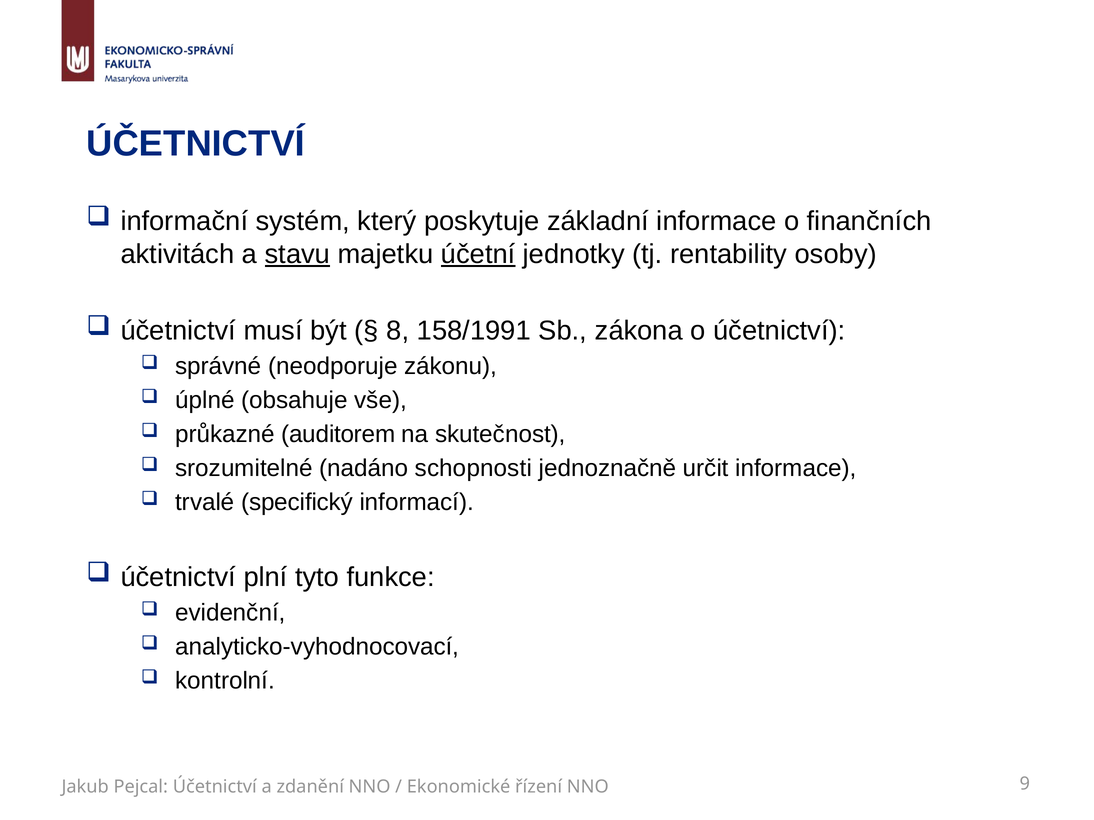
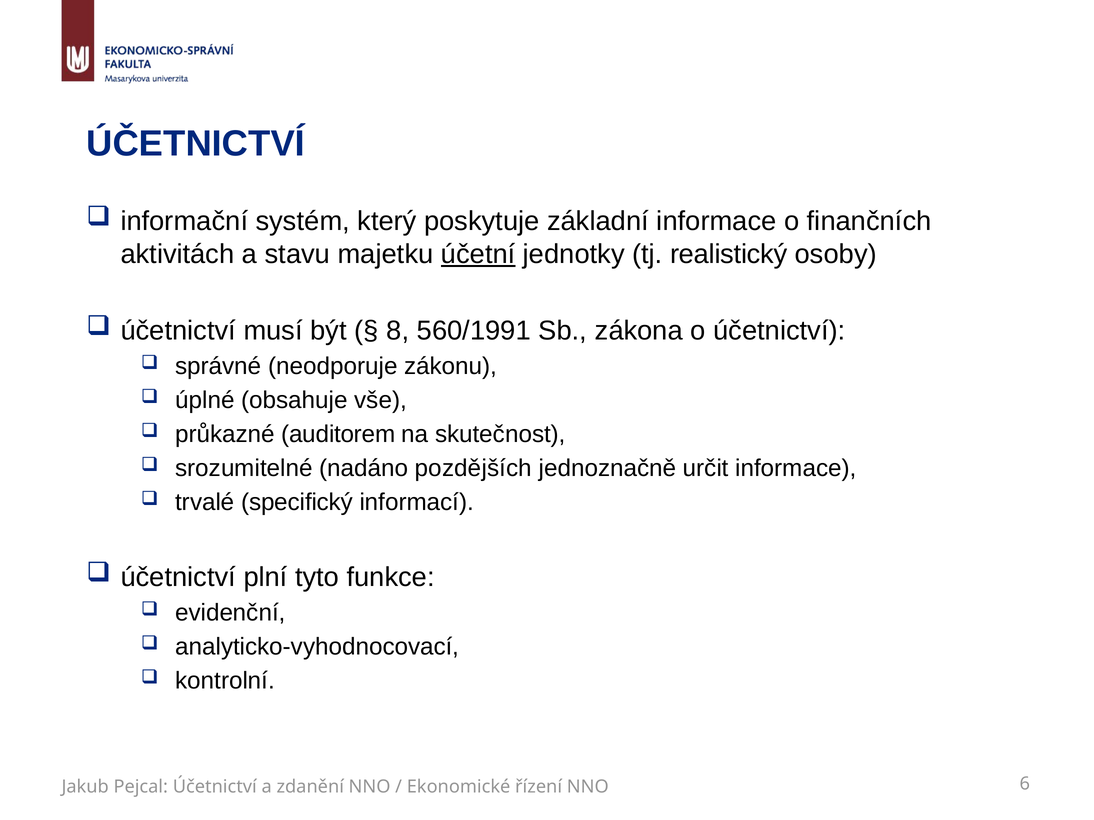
stavu underline: present -> none (297, 254)
rentability: rentability -> realistický (729, 254)
158/1991: 158/1991 -> 560/1991 (474, 331)
schopnosti: schopnosti -> pozdějších (473, 469)
9: 9 -> 6 (1025, 784)
